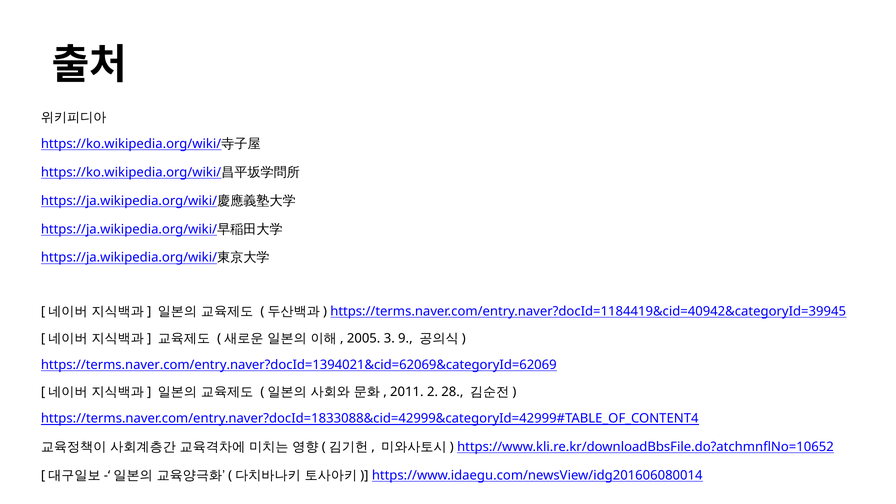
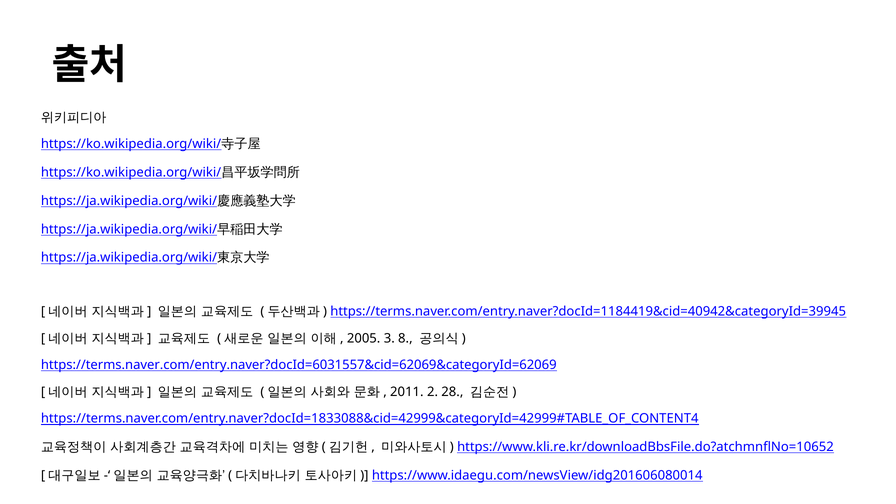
9: 9 -> 8 (405, 338)
https://terms.naver.com/entry.naver?docId=1394021&cid=62069&categoryId=62069: https://terms.naver.com/entry.naver?docId=1394021&cid=62069&categoryId=62069 -> https://terms.naver.com/entry.naver?docId=6031557&cid=62069&categoryId=62069 (299, 365)
